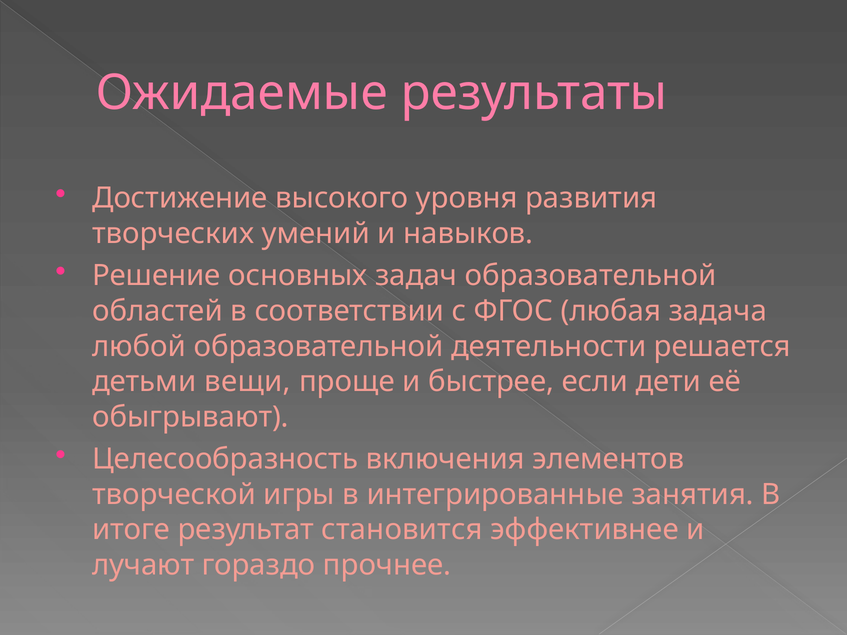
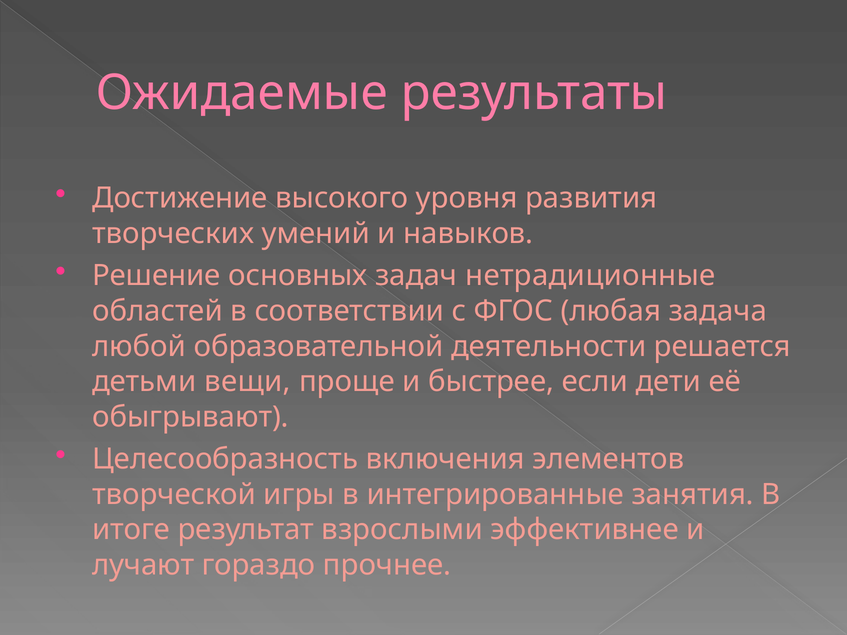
задач образовательной: образовательной -> нетрадиционные (590, 276)
становится: становится -> взрослыми (402, 530)
